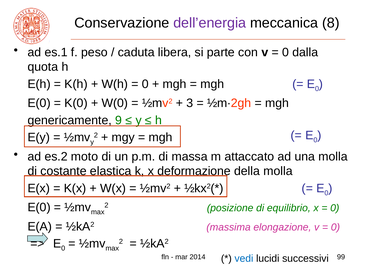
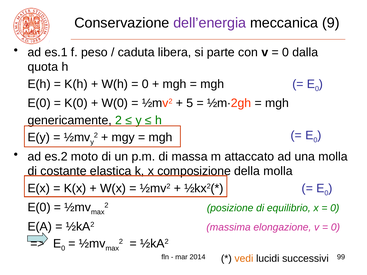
8: 8 -> 9 (331, 23)
3: 3 -> 5 (190, 103)
genericamente 9: 9 -> 2 (119, 120)
deformazione: deformazione -> composizione (194, 171)
vedi colour: blue -> orange (244, 259)
